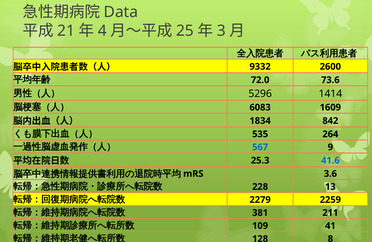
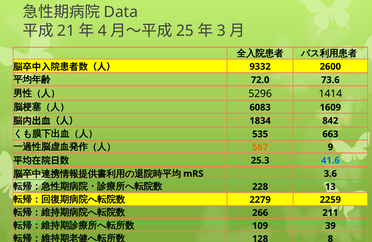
264: 264 -> 663 (330, 134)
567 colour: blue -> orange (260, 147)
381: 381 -> 266 (260, 213)
41: 41 -> 39 (330, 226)
